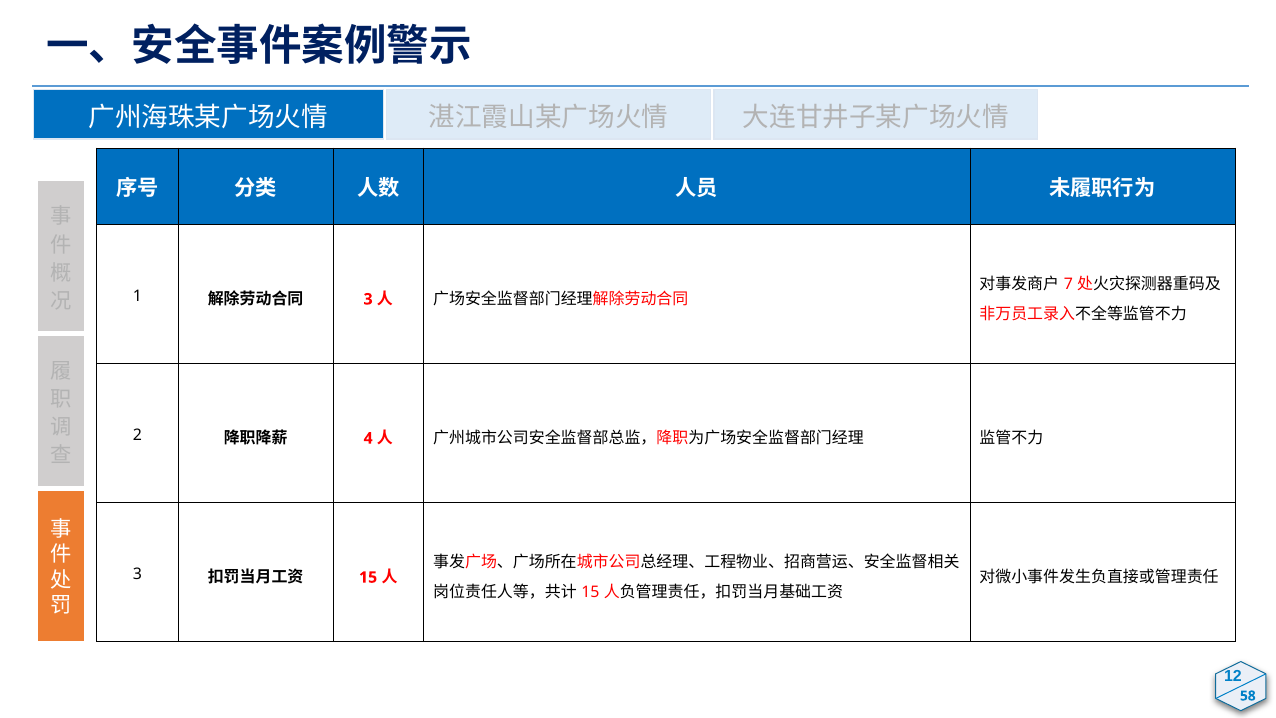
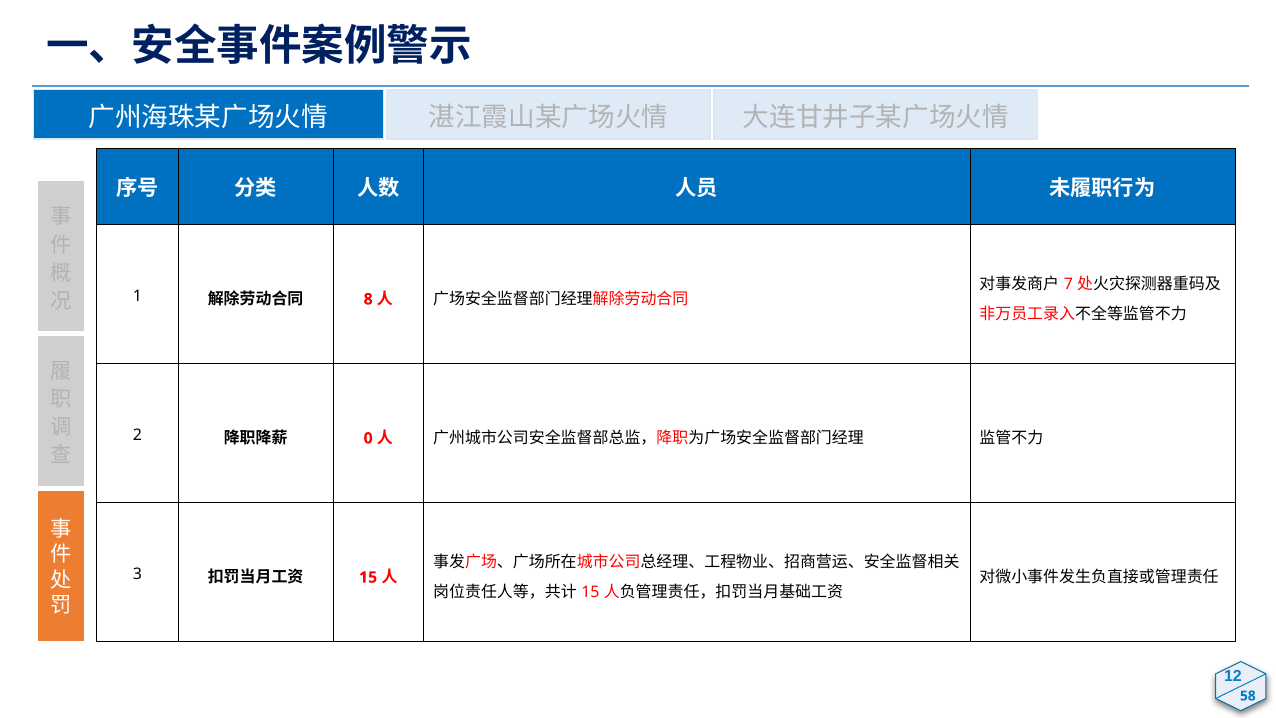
3: 3 -> 8 (368, 299)
4: 4 -> 0 (368, 438)
